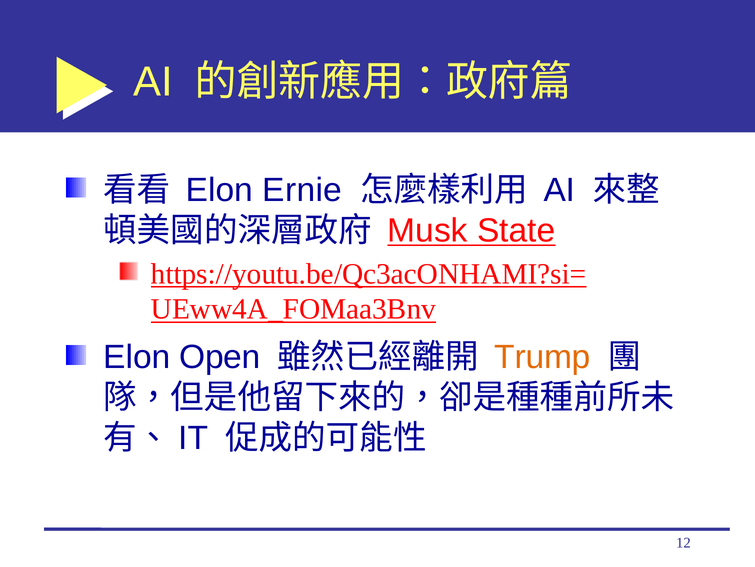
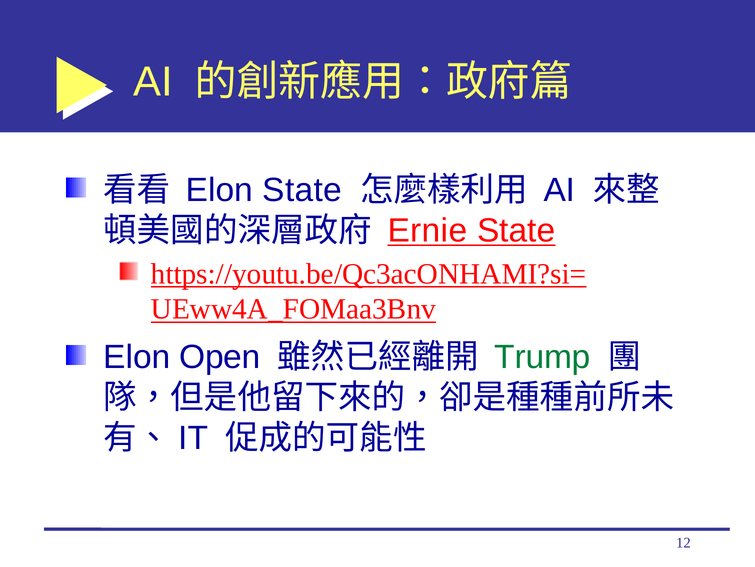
Elon Ernie: Ernie -> State (302, 190)
Musk: Musk -> Ernie (427, 230)
Trump colour: orange -> green (542, 357)
